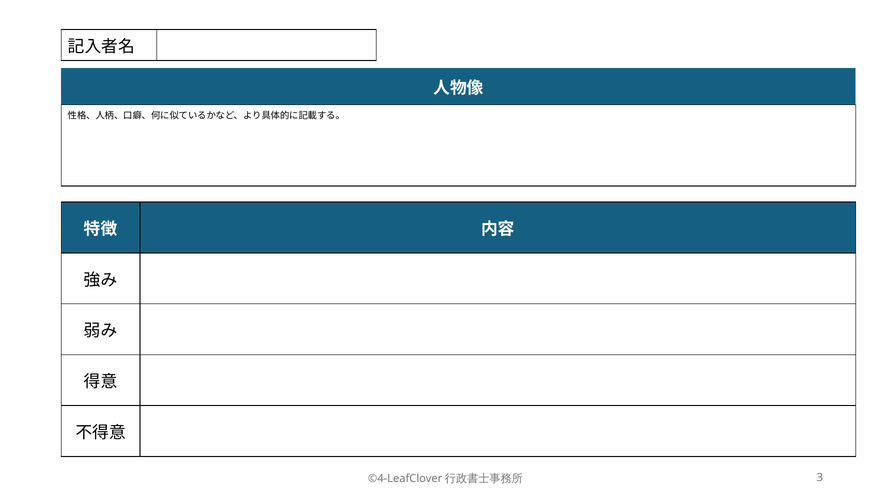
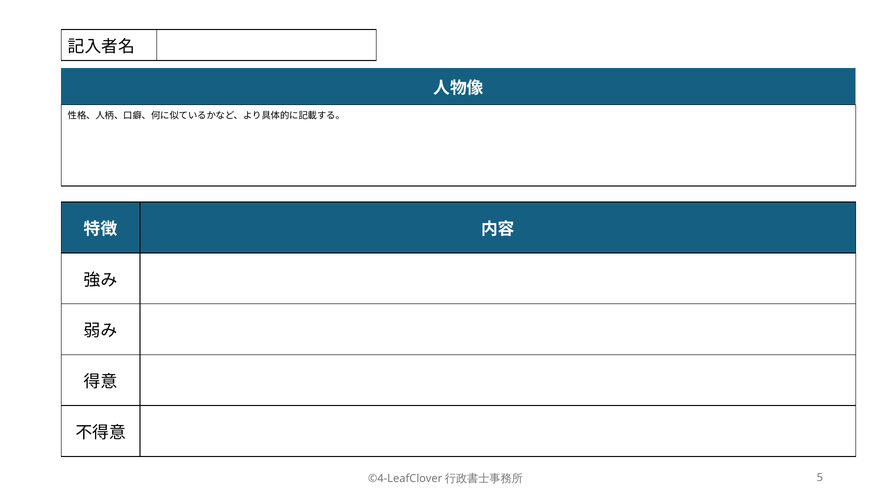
3: 3 -> 5 (820, 478)
